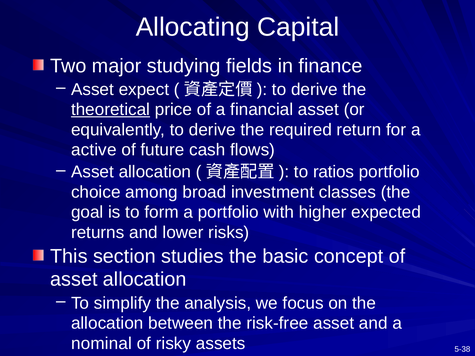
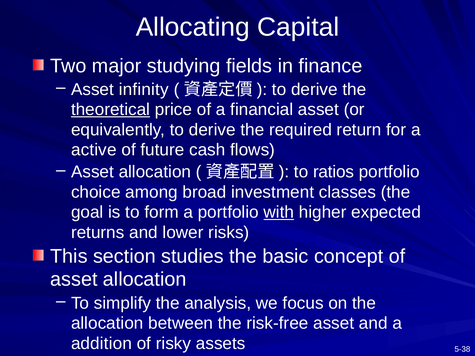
expect: expect -> infinity (144, 89)
with underline: none -> present (279, 212)
nominal: nominal -> addition (101, 344)
